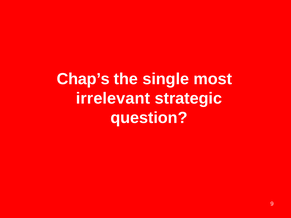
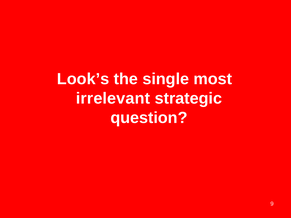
Chap’s: Chap’s -> Look’s (83, 79)
